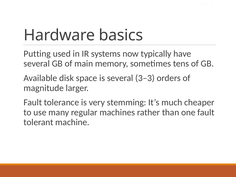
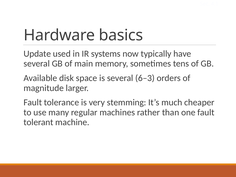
Putting: Putting -> Update (37, 54)
3–3: 3–3 -> 6–3 (145, 78)
